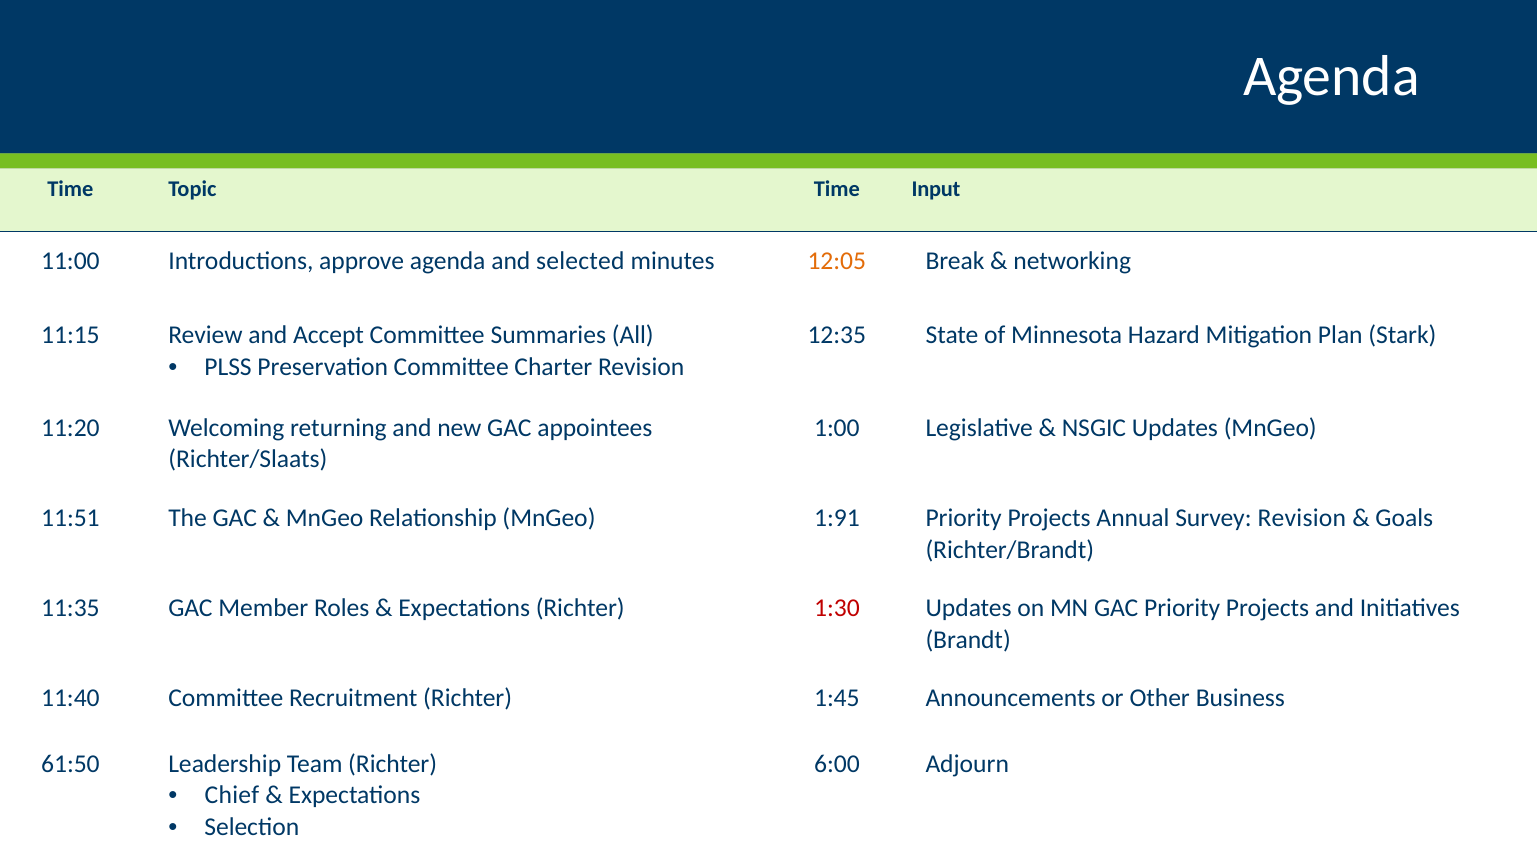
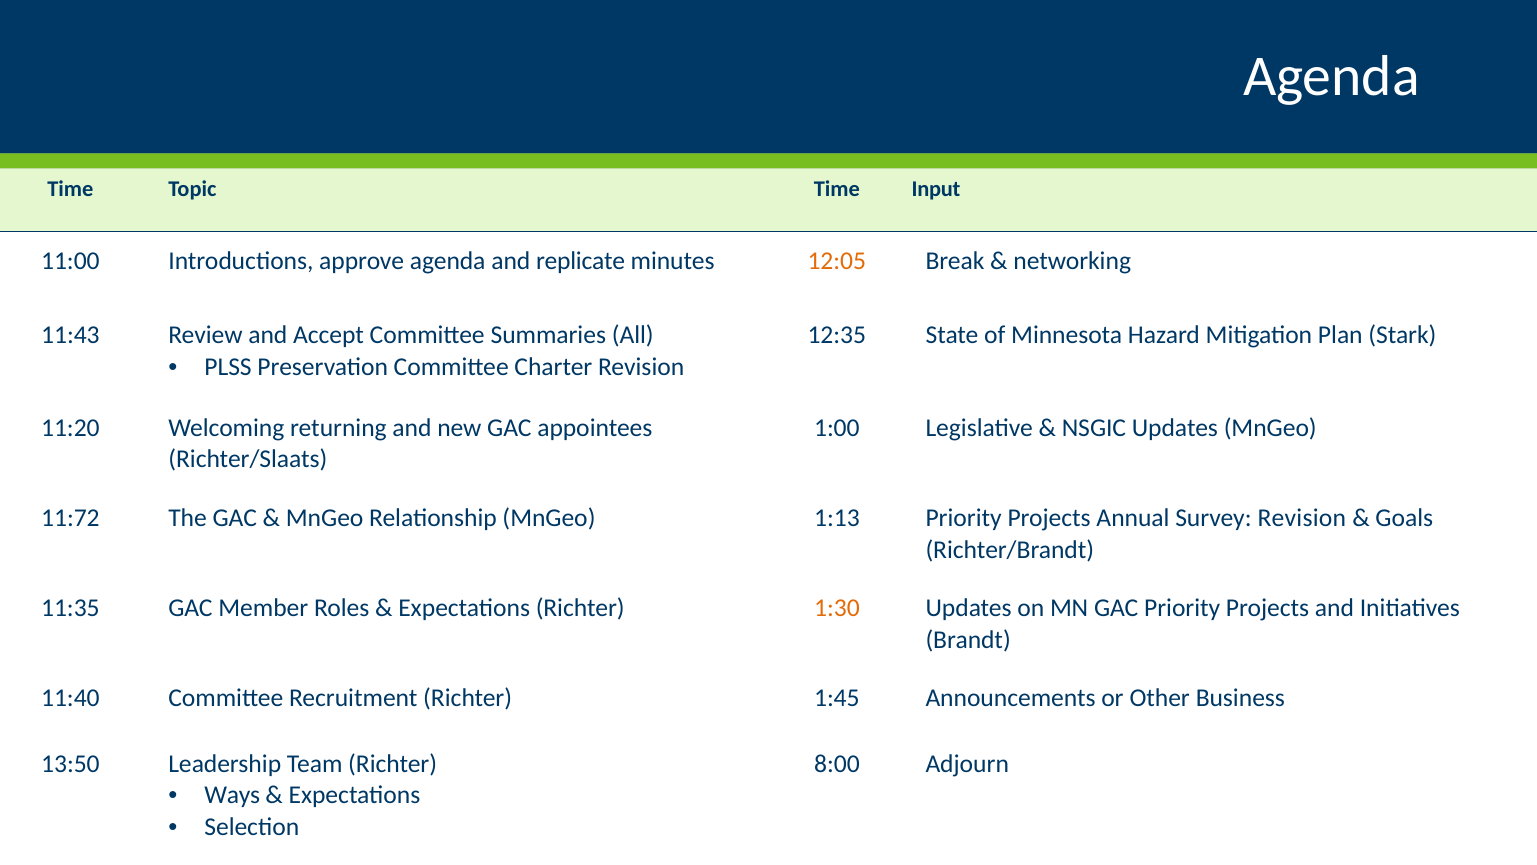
selected: selected -> replicate (581, 261)
11:15: 11:15 -> 11:43 (70, 335)
11:51: 11:51 -> 11:72 (70, 518)
1:91: 1:91 -> 1:13 (837, 518)
1:30 colour: red -> orange (837, 608)
61:50: 61:50 -> 13:50 (70, 764)
6:00: 6:00 -> 8:00 (837, 764)
Chief: Chief -> Ways (232, 795)
